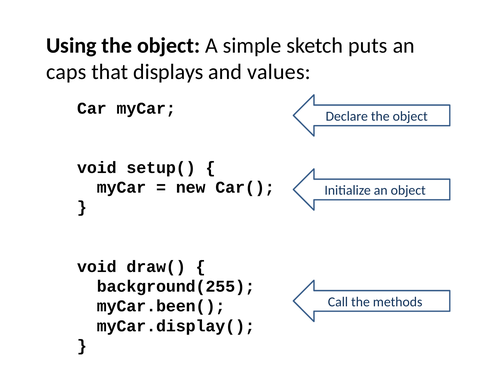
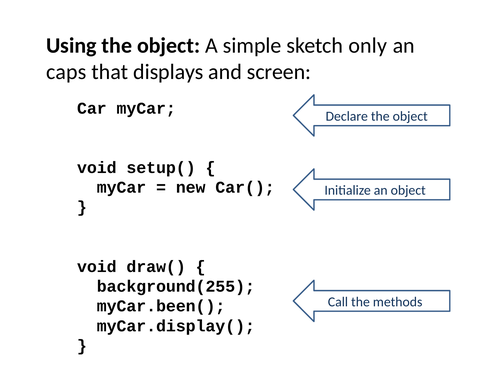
puts: puts -> only (368, 46)
values: values -> screen (279, 72)
